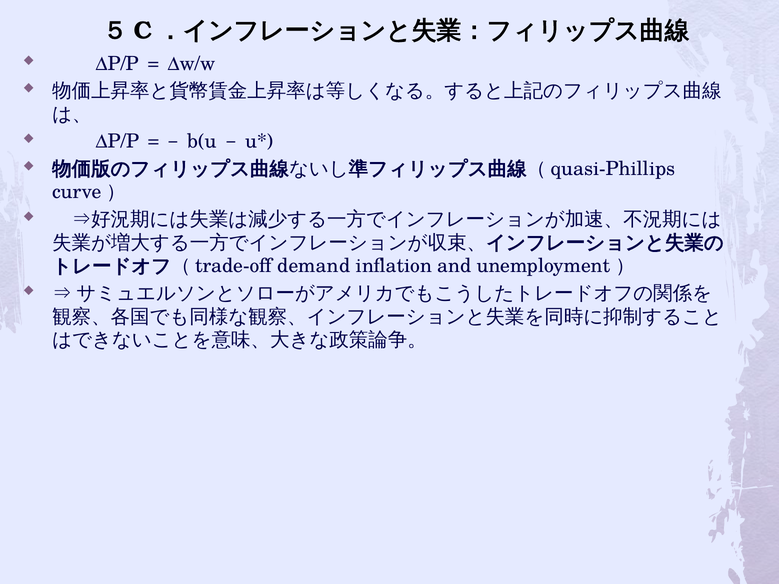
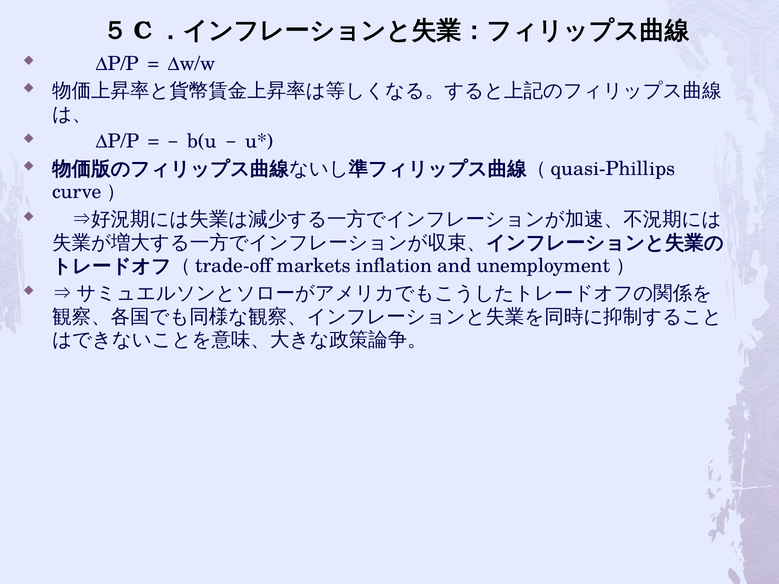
demand: demand -> markets (314, 266)
